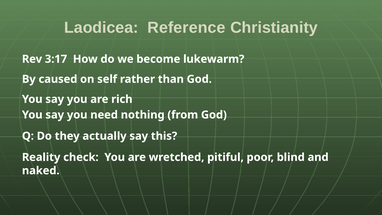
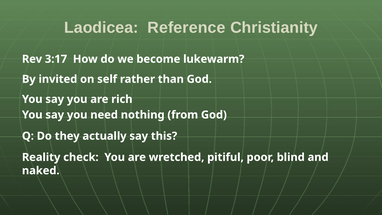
caused: caused -> invited (58, 79)
